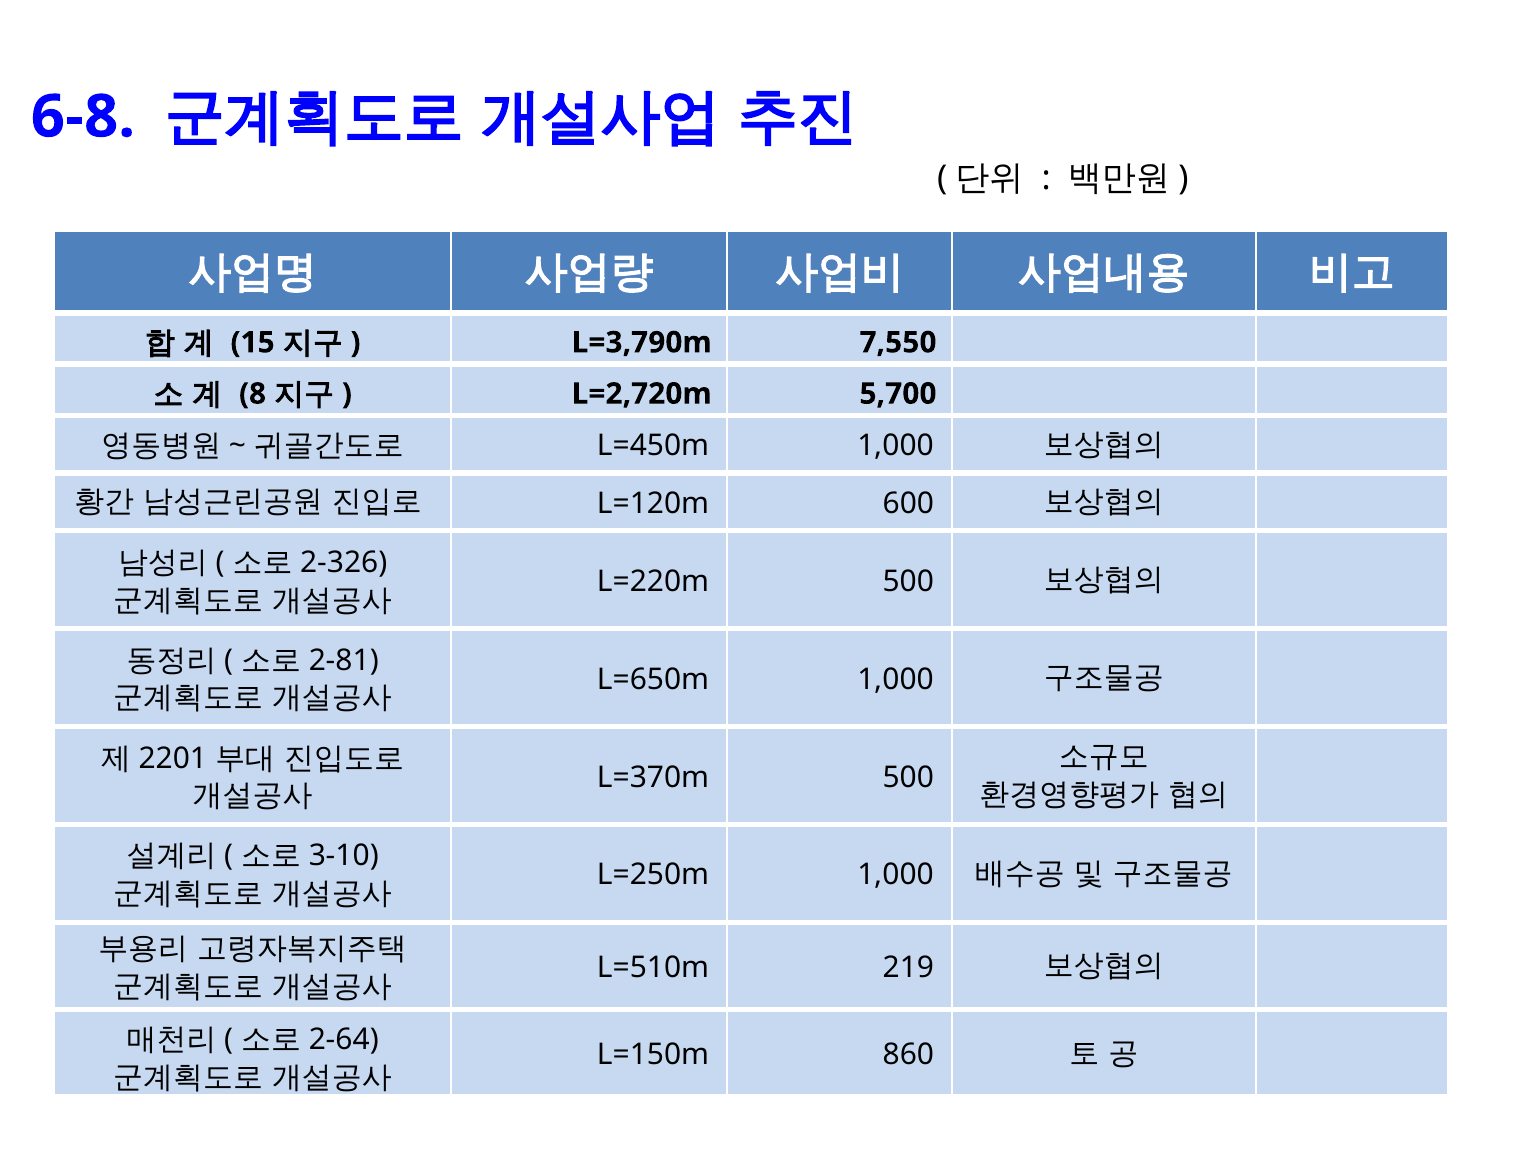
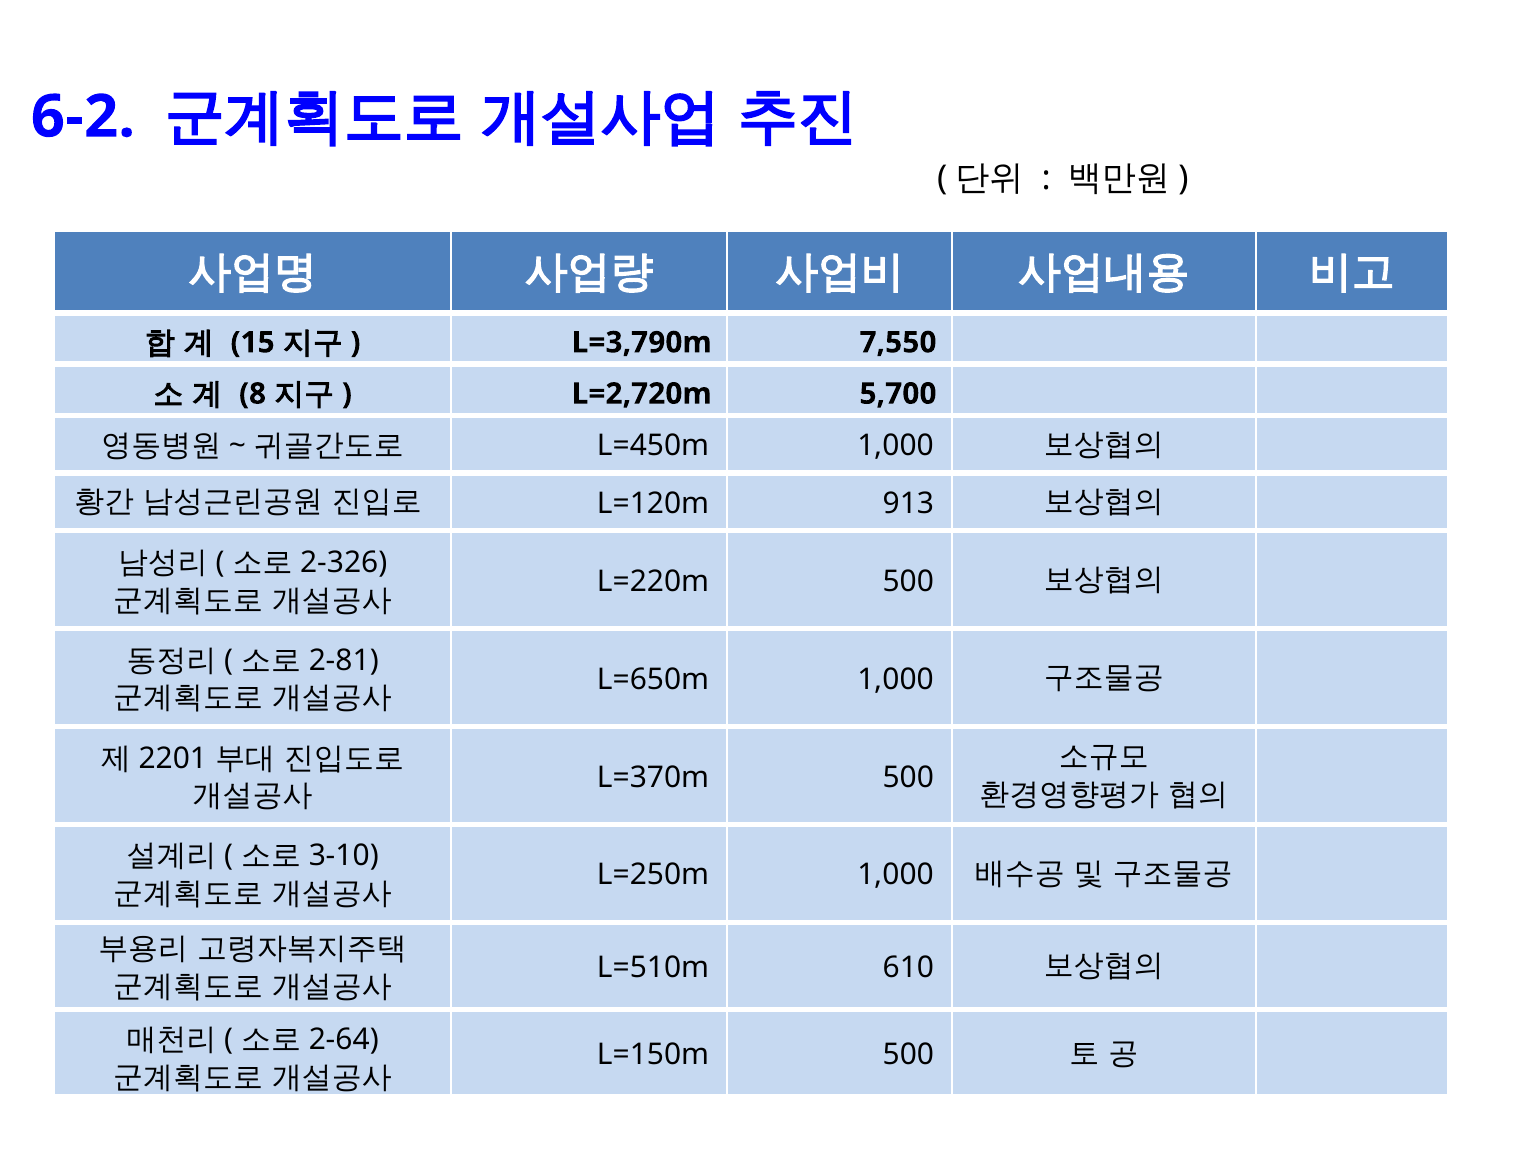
6-8: 6-8 -> 6-2 (83, 117)
600: 600 -> 913 (908, 504)
219: 219 -> 610 (908, 968)
L=150m 860: 860 -> 500 (908, 1055)
